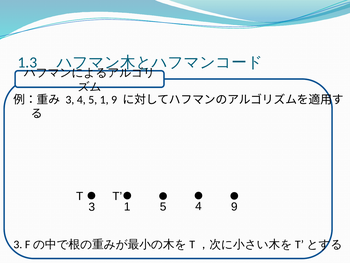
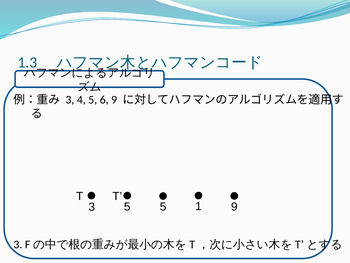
5 1: 1 -> 6 (104, 99)
3 1: 1 -> 5 (127, 206)
5 4: 4 -> 1 (198, 206)
